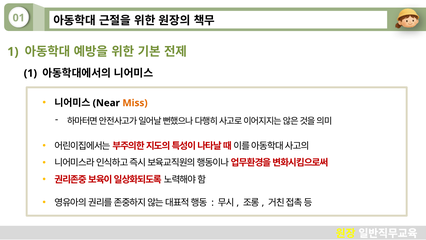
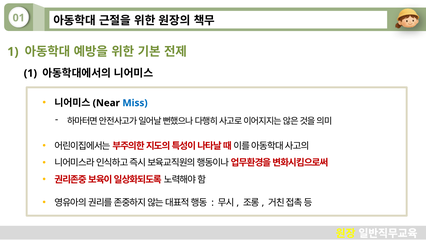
Miss colour: orange -> blue (135, 103)
